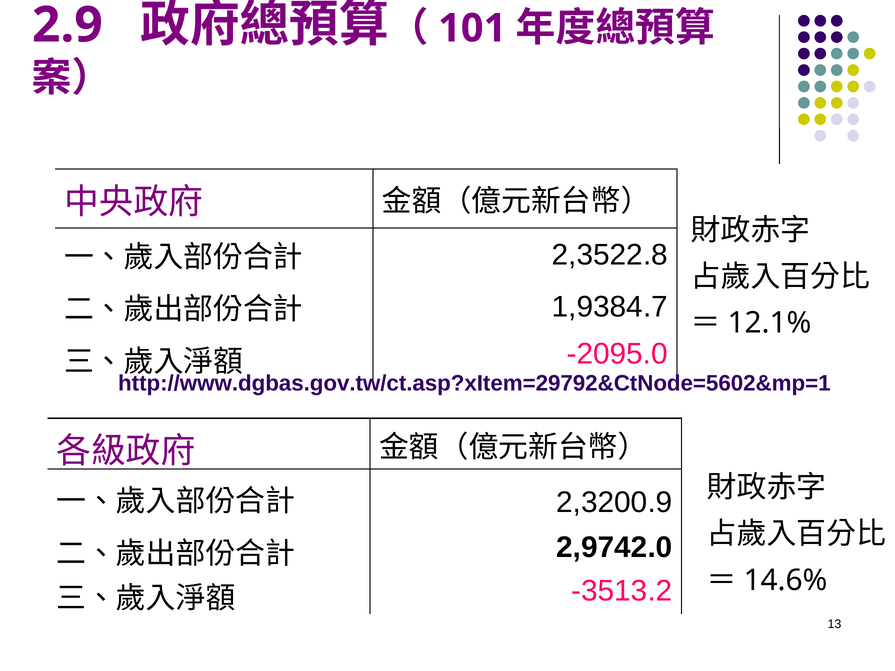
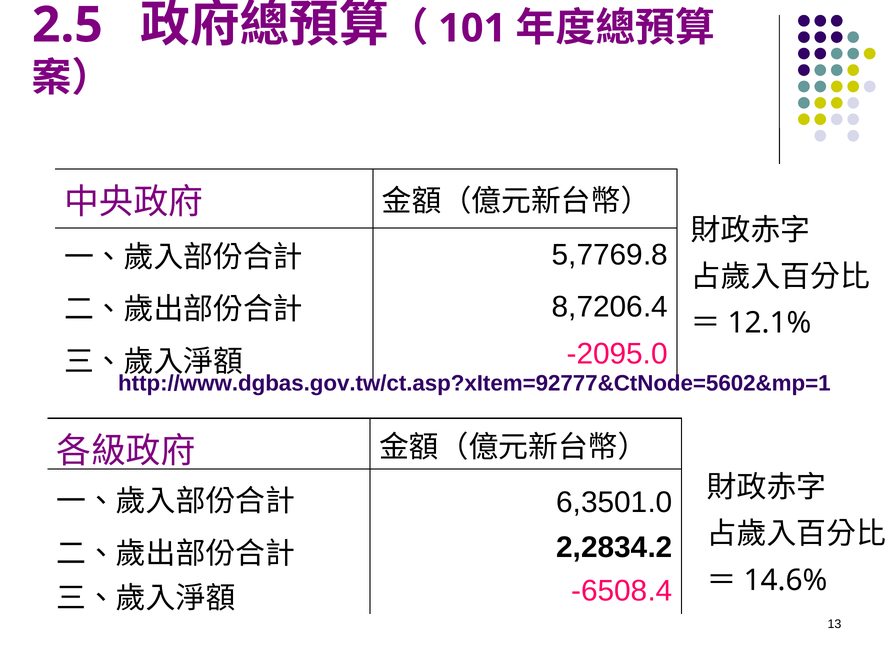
2.9: 2.9 -> 2.5 (67, 25)
2,3522.8: 2,3522.8 -> 5,7769.8 (610, 255)
1,9384.7: 1,9384.7 -> 8,7206.4 (610, 307)
http://www.dgbas.gov.tw/ct.asp?xItem=29792&CtNode=5602&mp=1: http://www.dgbas.gov.tw/ct.asp?xItem=29792&CtNode=5602&mp=1 -> http://www.dgbas.gov.tw/ct.asp?xItem=92777&CtNode=5602&mp=1 (474, 384)
2,3200.9: 2,3200.9 -> 6,3501.0 (614, 502)
2,9742.0: 2,9742.0 -> 2,2834.2 (614, 548)
-3513.2: -3513.2 -> -6508.4 (622, 591)
